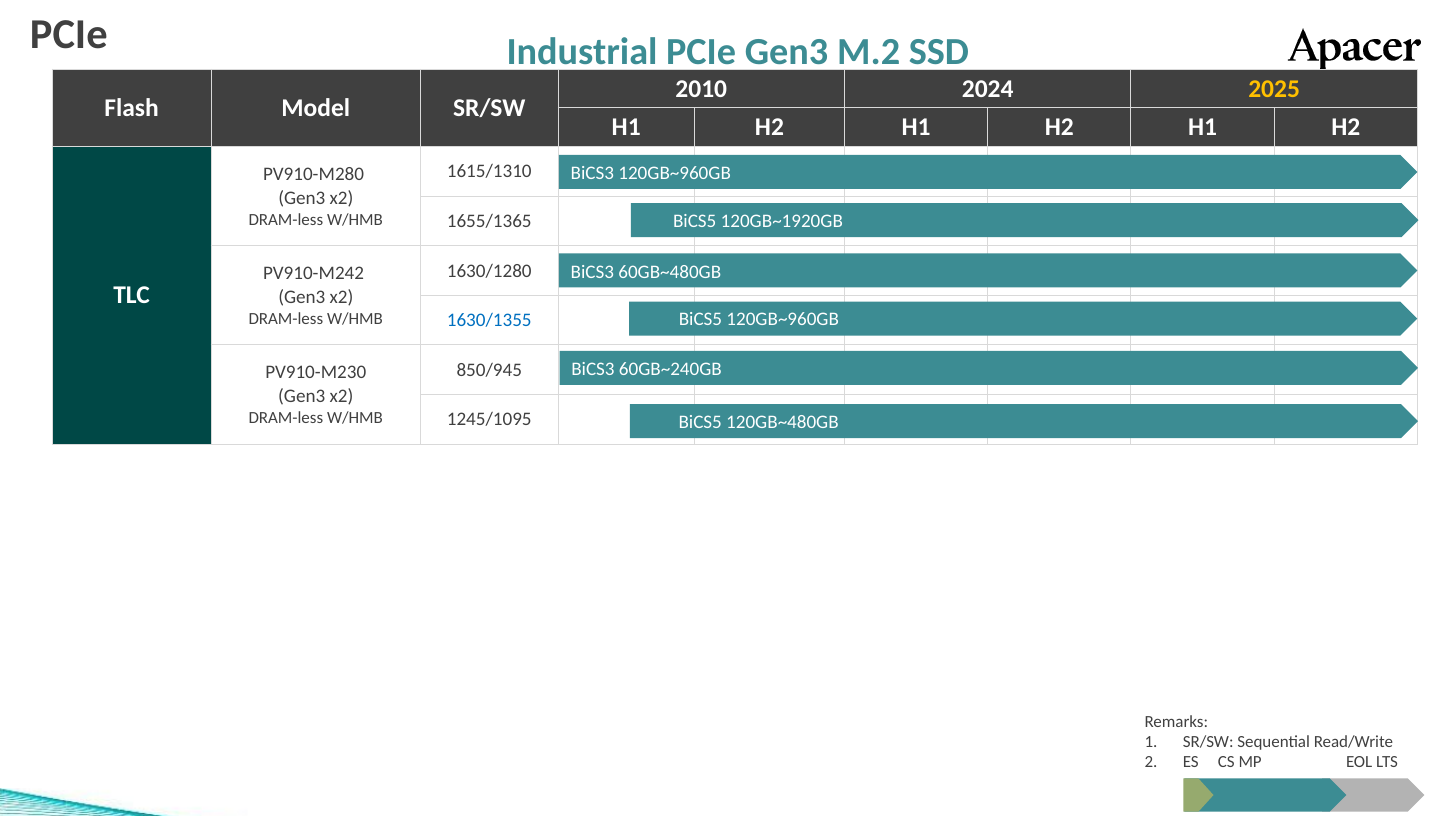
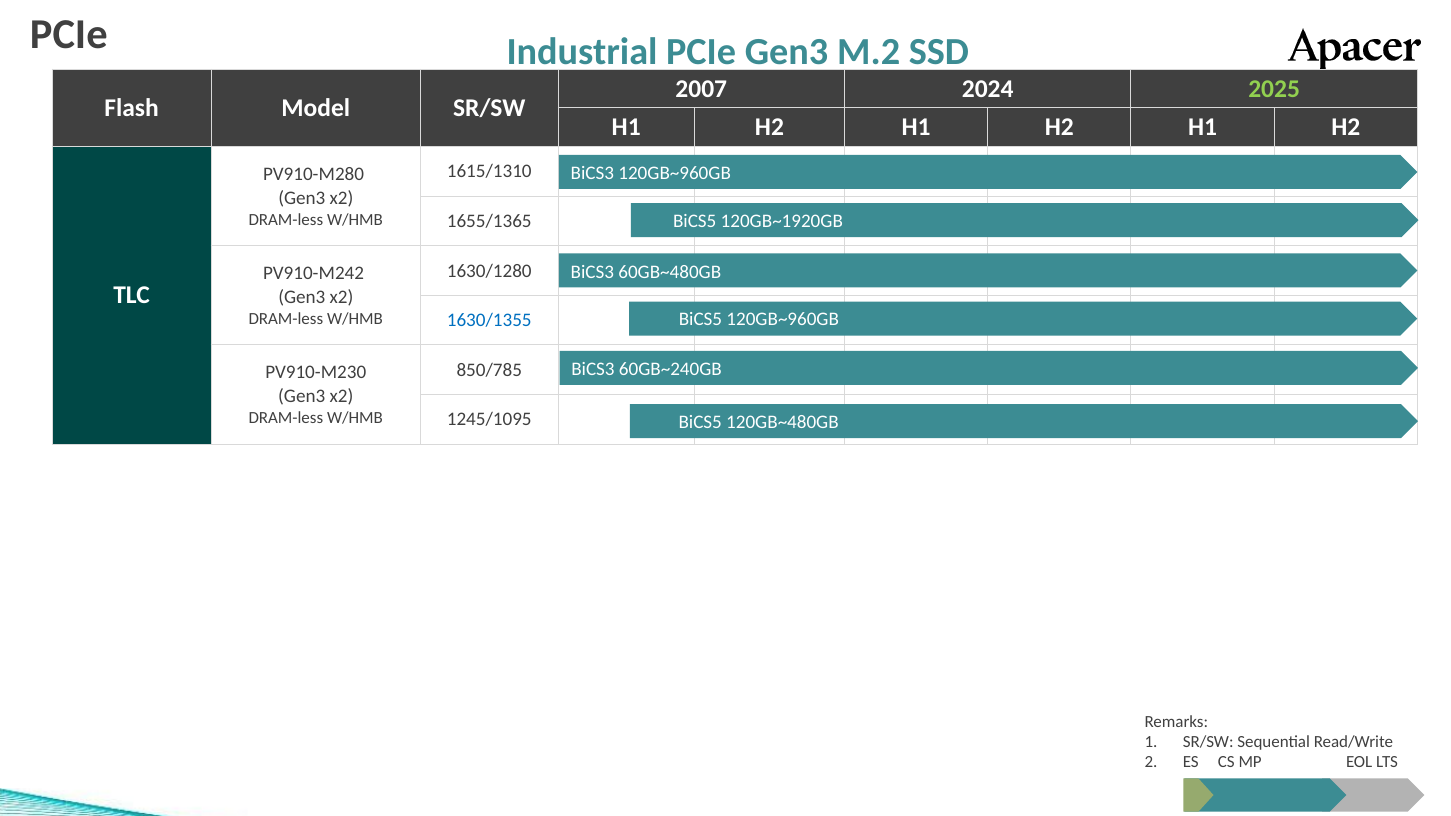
2010: 2010 -> 2007 (701, 89)
2025 colour: yellow -> light green (1274, 89)
850/945: 850/945 -> 850/785 (489, 370)
